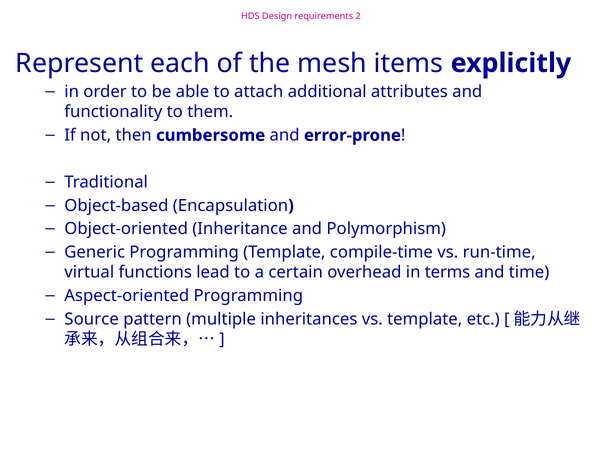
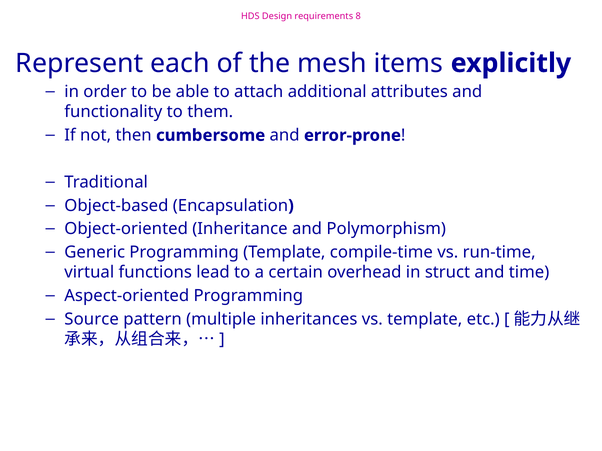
2: 2 -> 8 (358, 16)
terms: terms -> struct (447, 273)
